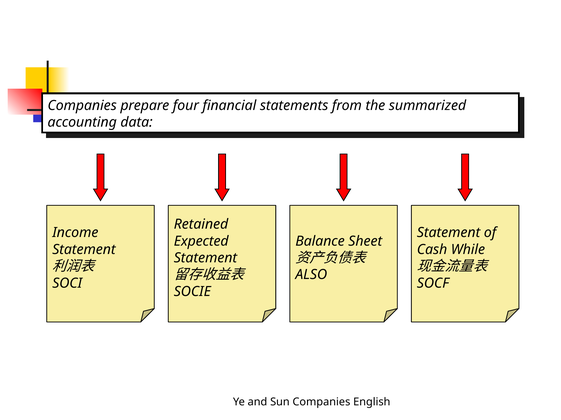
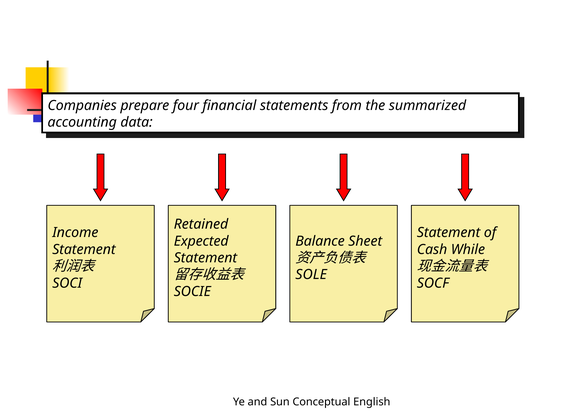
ALSO: ALSO -> SOLE (311, 275)
Sun Companies: Companies -> Conceptual (321, 402)
